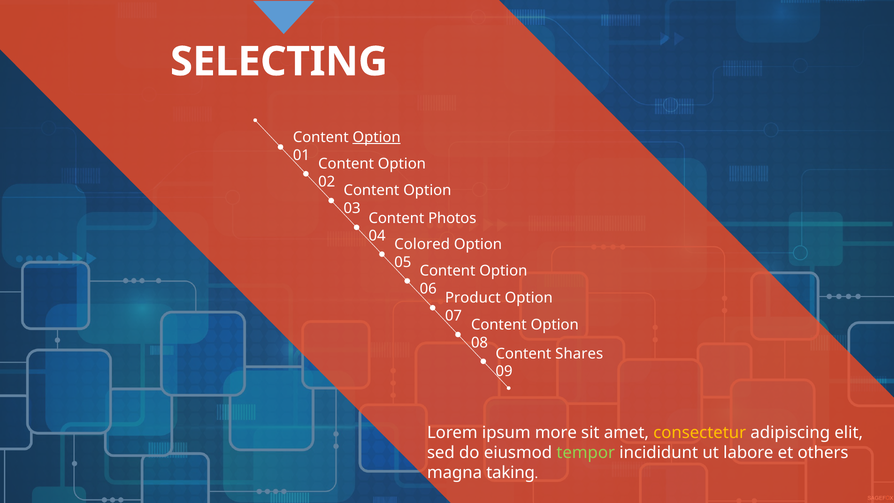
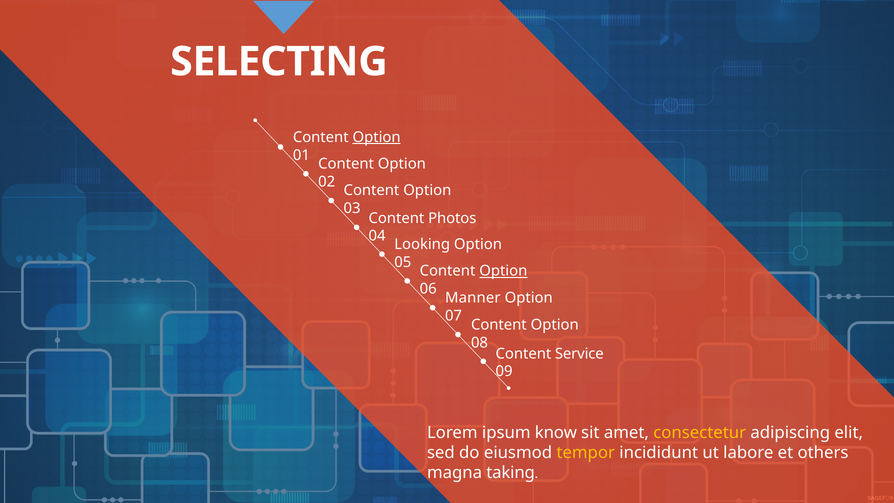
Colored: Colored -> Looking (422, 244)
Option underline: none -> present (503, 271)
Product: Product -> Manner (473, 298)
Shares: Shares -> Service (579, 354)
more: more -> know (556, 432)
tempor colour: light green -> yellow (586, 453)
